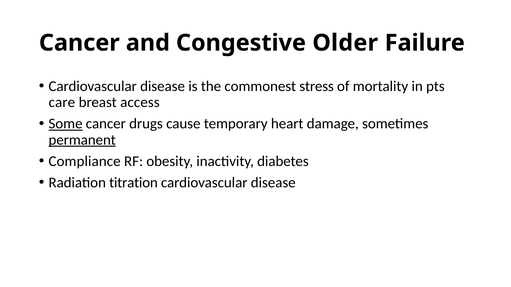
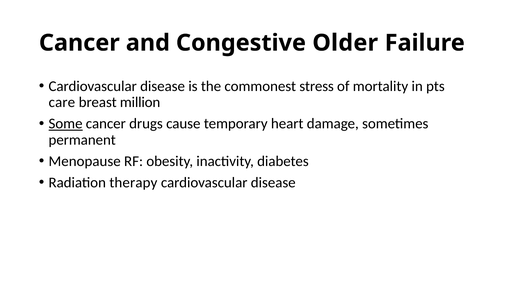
access: access -> million (140, 102)
permanent underline: present -> none (82, 140)
Compliance: Compliance -> Menopause (85, 161)
titration: titration -> therapy (133, 183)
